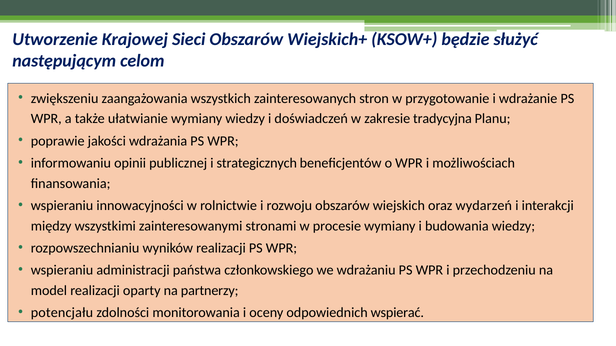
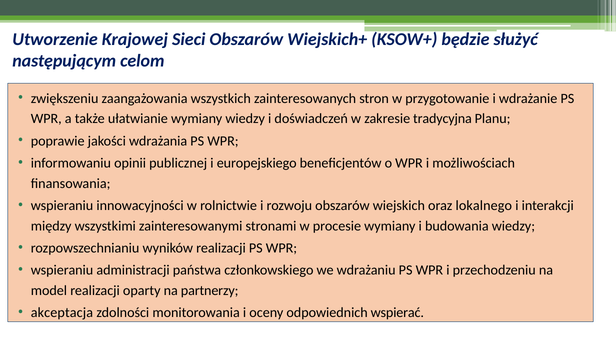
strategicznych: strategicznych -> europejskiego (257, 163)
wydarzeń: wydarzeń -> lokalnego (484, 206)
potencjału: potencjału -> akceptacja (62, 313)
